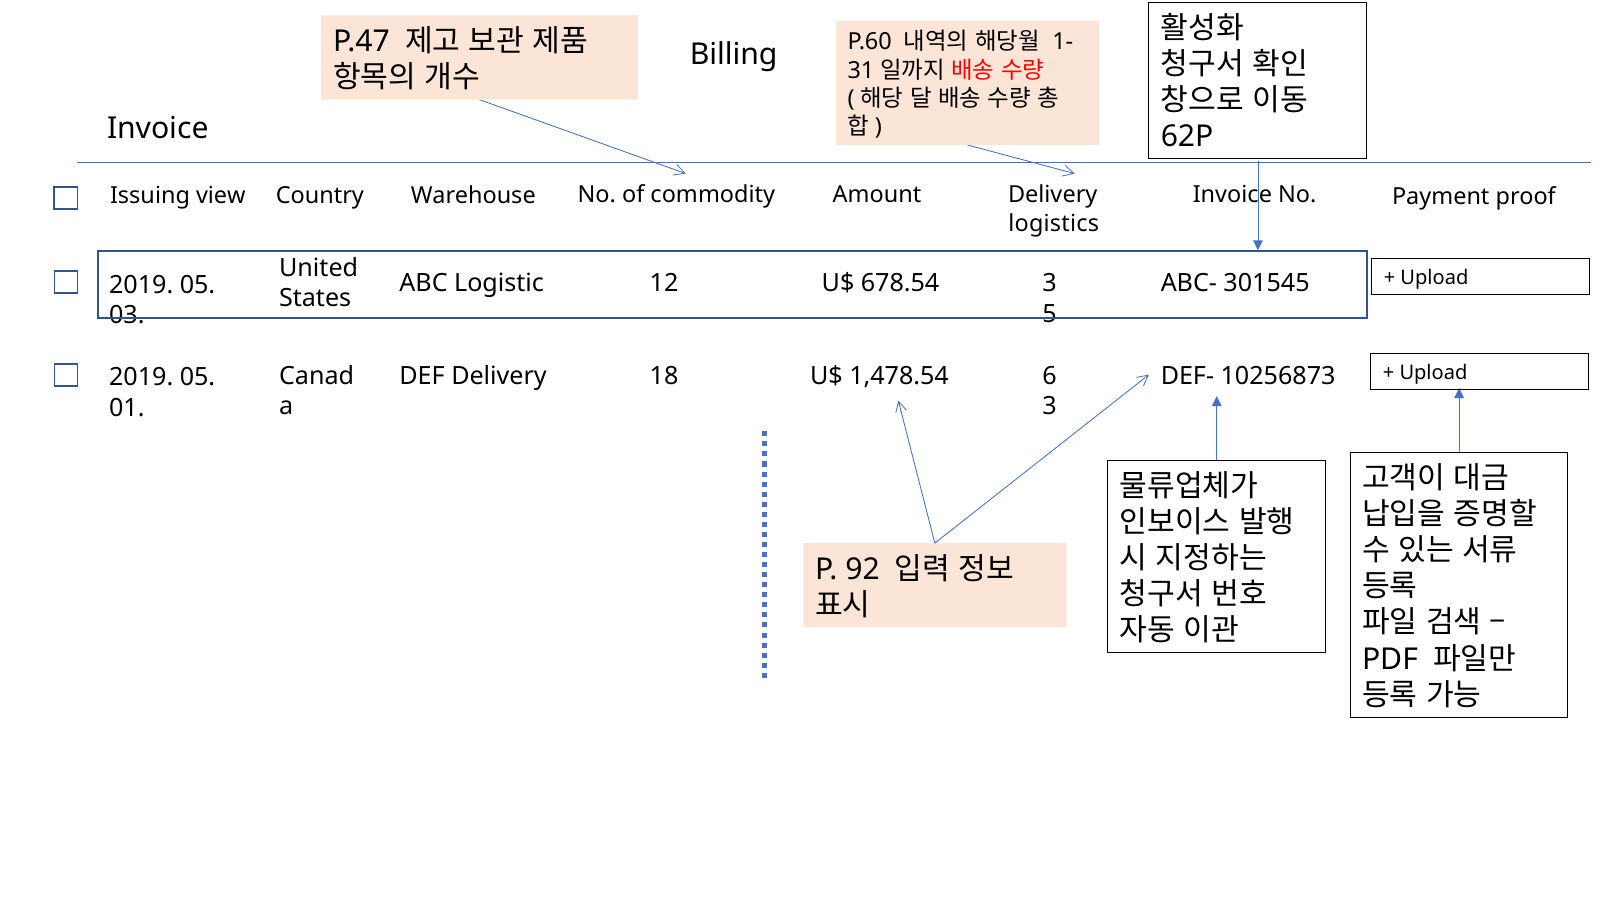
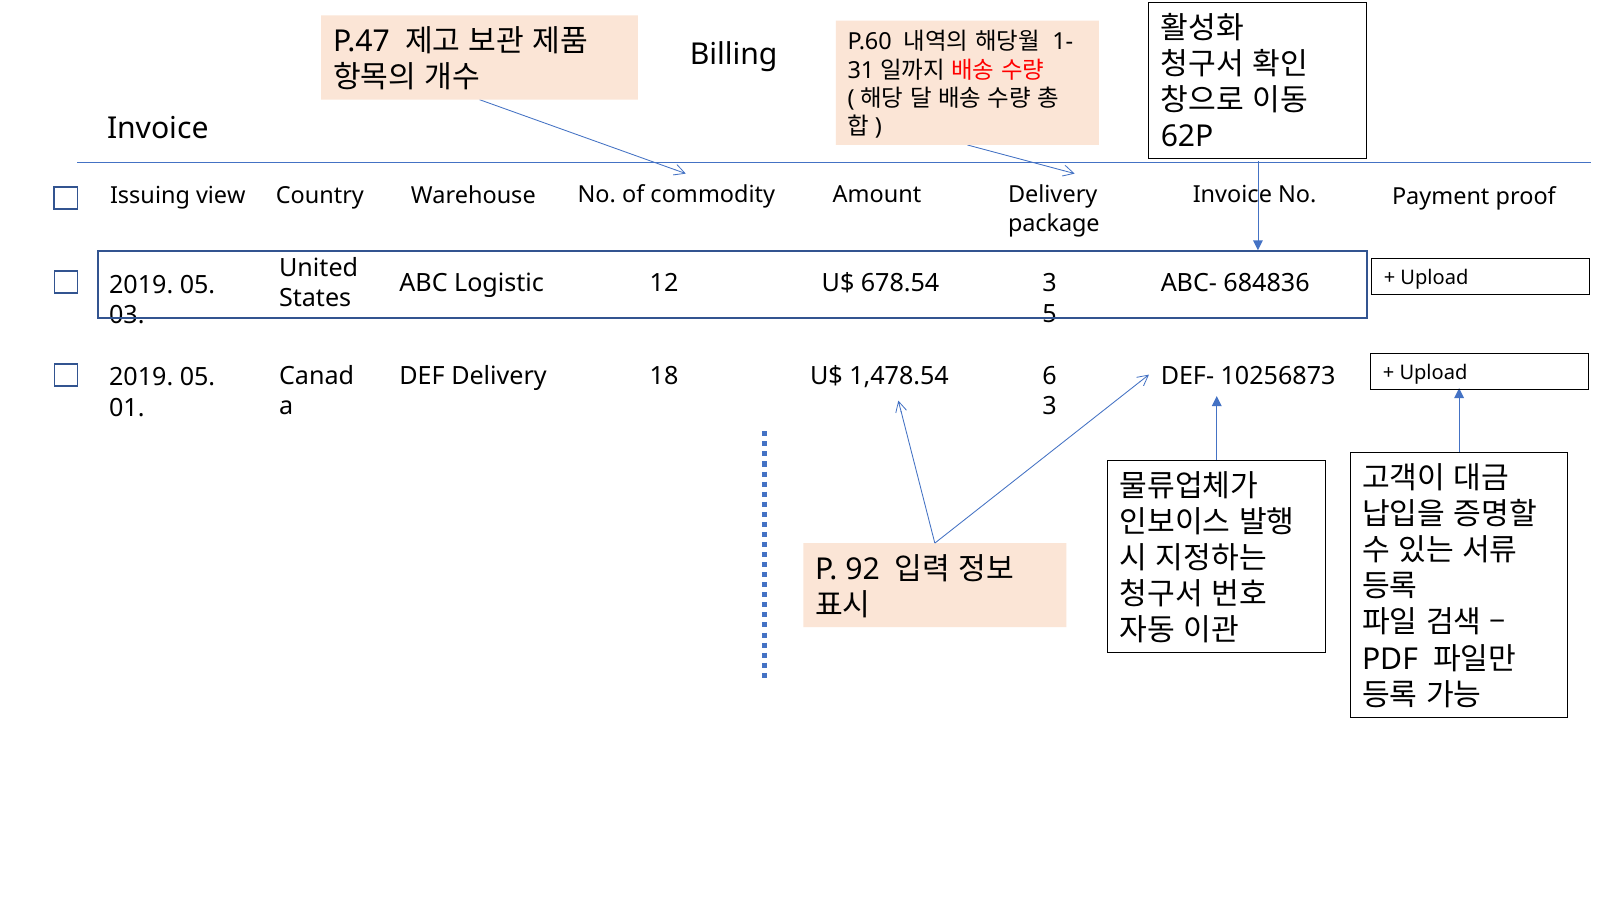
logistics: logistics -> package (1054, 223)
301545: 301545 -> 684836 (1267, 284)
